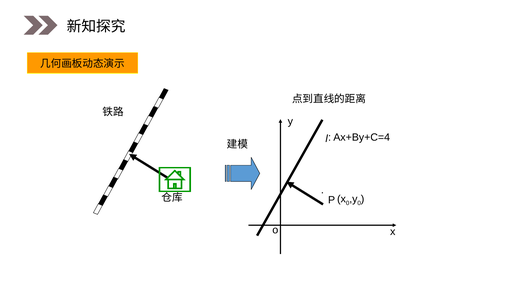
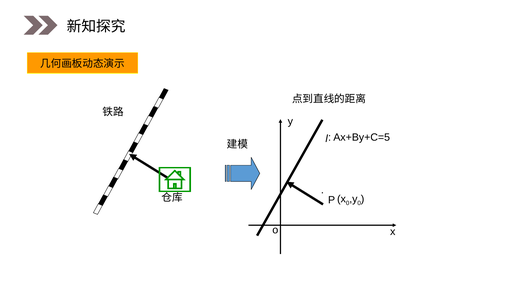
Ax+By+C=4: Ax+By+C=4 -> Ax+By+C=5 (362, 138)
